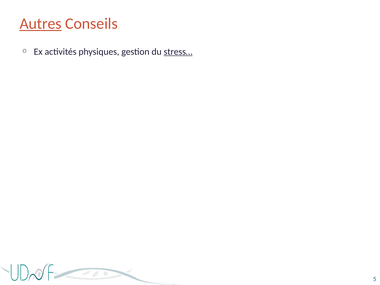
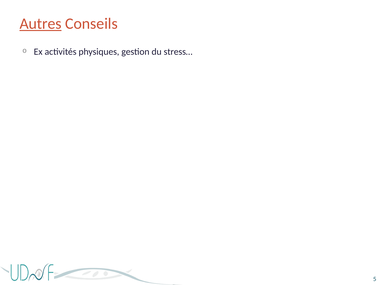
stress… underline: present -> none (178, 52)
